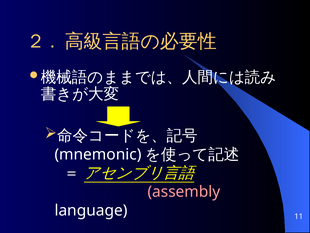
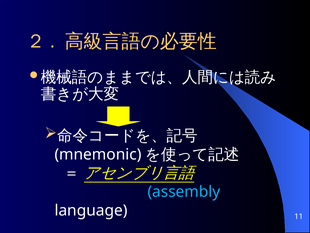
assembly colour: pink -> light blue (184, 191)
